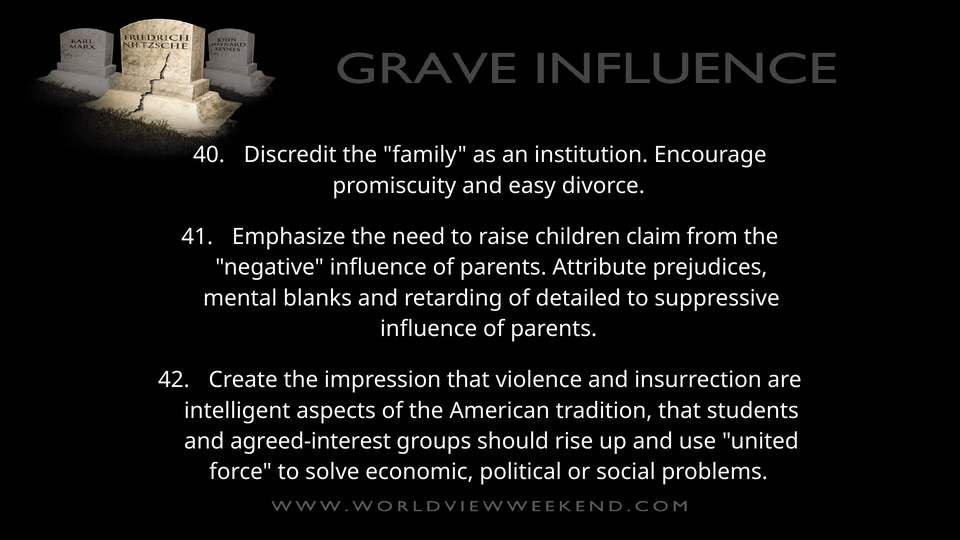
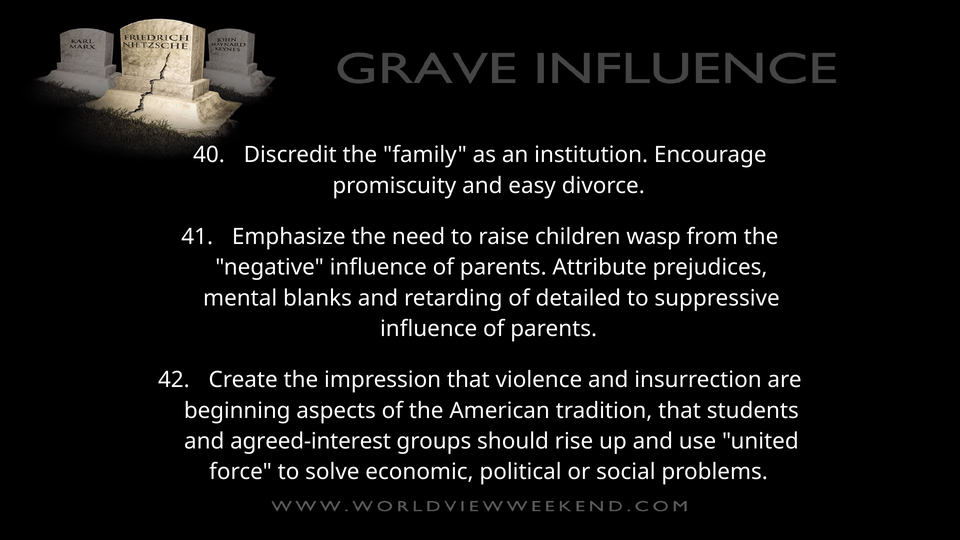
claim: claim -> wasp (654, 237)
intelligent: intelligent -> beginning (237, 411)
